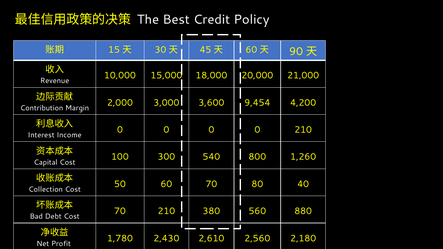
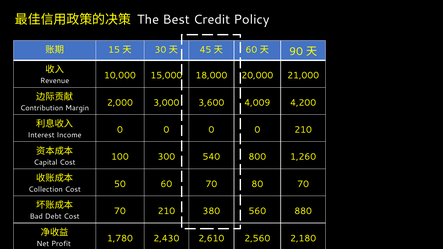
9,454: 9,454 -> 4,009 (257, 103)
80 40: 40 -> 70 (303, 184)
